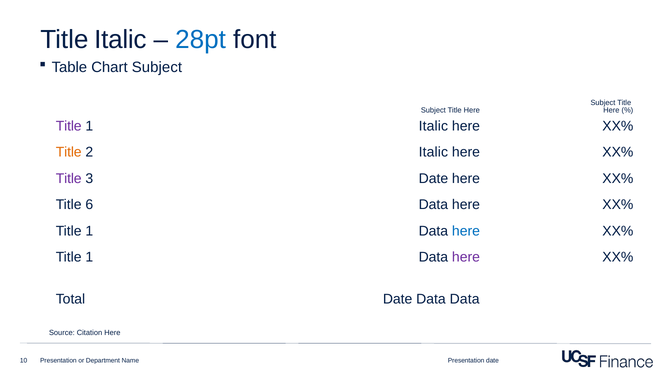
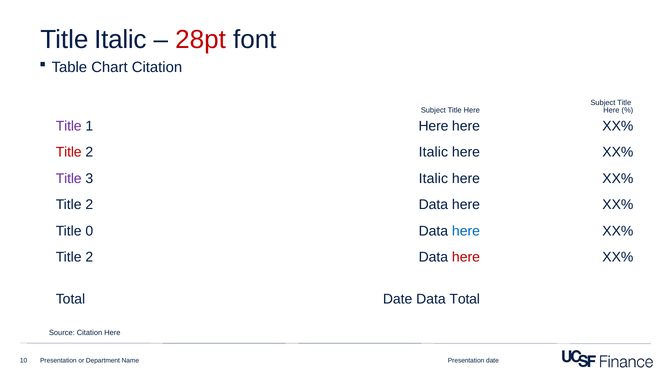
28pt colour: blue -> red (201, 40)
Chart Subject: Subject -> Citation (157, 67)
1 Italic: Italic -> Here (433, 126)
Title colour: orange -> red (69, 152)
3 Date: Date -> Italic (433, 178)
6: 6 -> 2 (89, 204)
1: 1 -> 0 (89, 231)
1: 1 -> 2 (89, 257)
here colour: purple -> red (466, 257)
Data Data: Data -> Total (465, 299)
